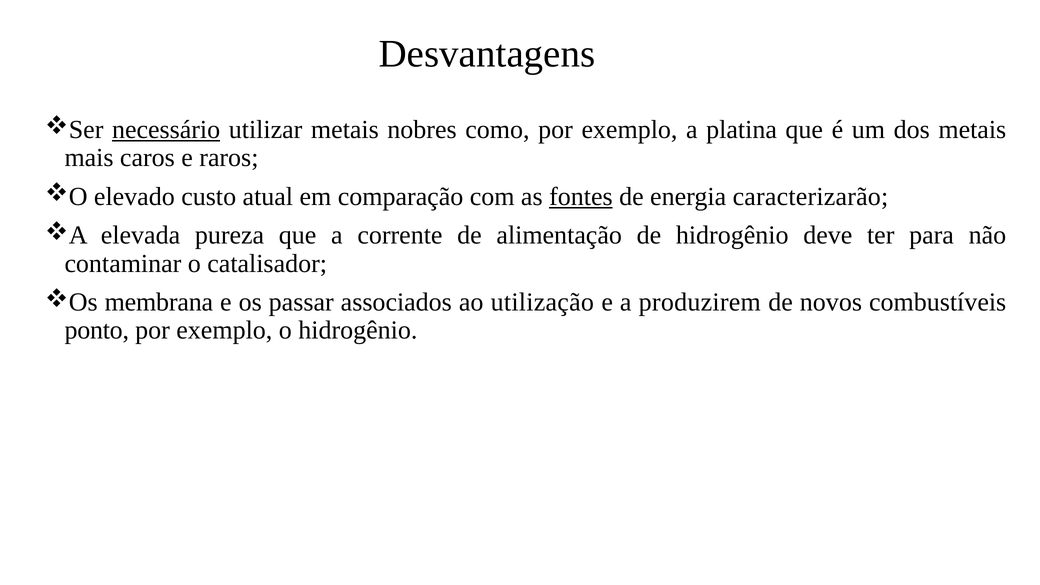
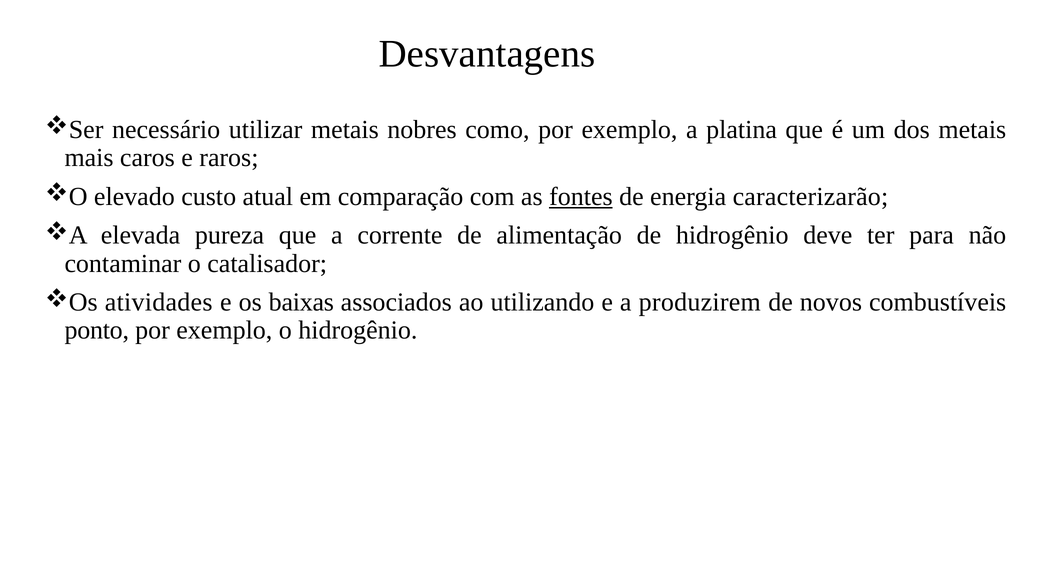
necessário underline: present -> none (166, 129)
membrana: membrana -> atividades (159, 302)
passar: passar -> baixas (301, 302)
utilização: utilização -> utilizando (542, 302)
